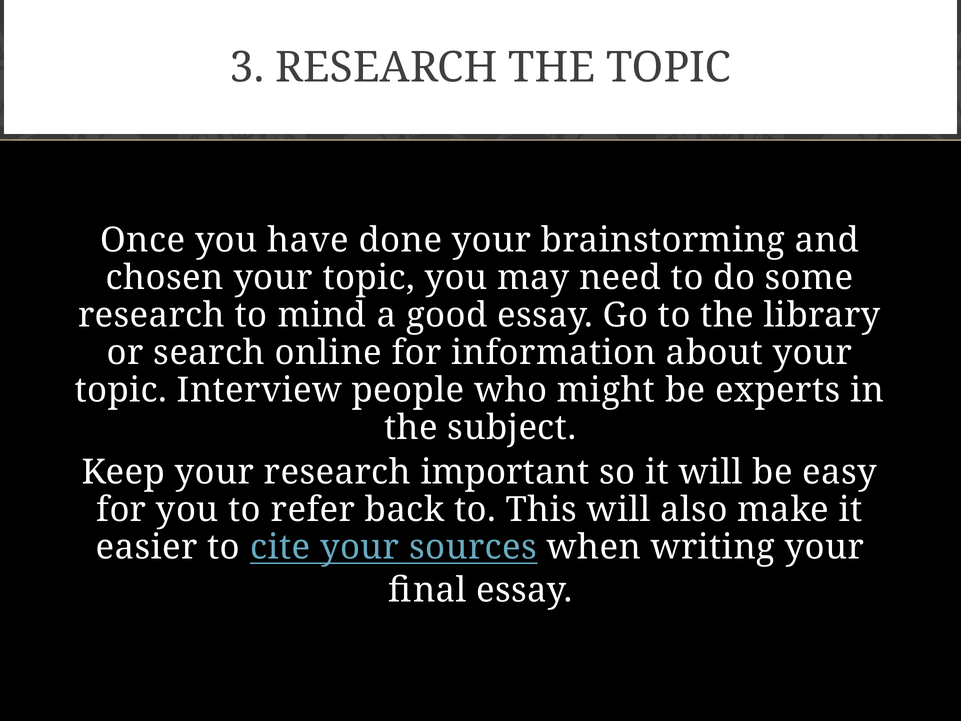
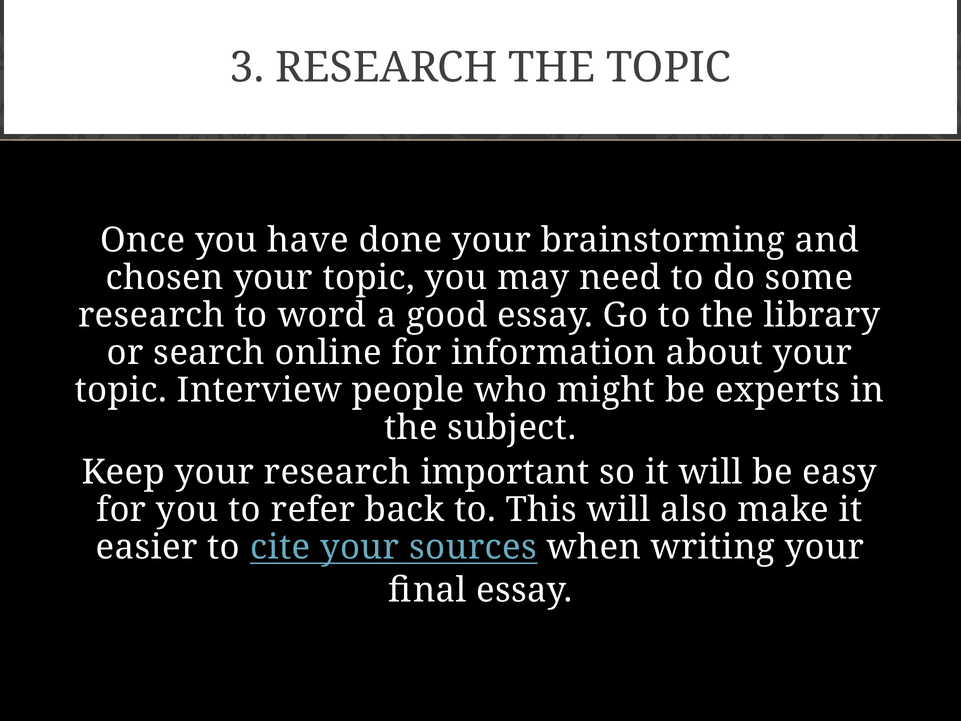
mind: mind -> word (322, 315)
